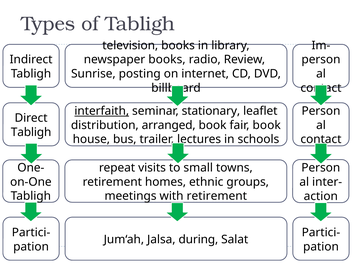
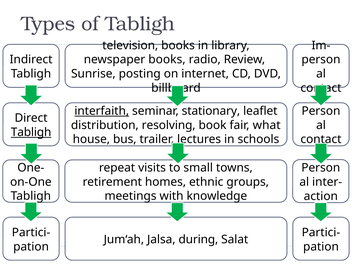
arranged: arranged -> resolving (169, 125)
fair book: book -> what (267, 125)
Tabligh underline: none -> present (31, 132)
retirement: retirement -> knowledge (217, 196)
